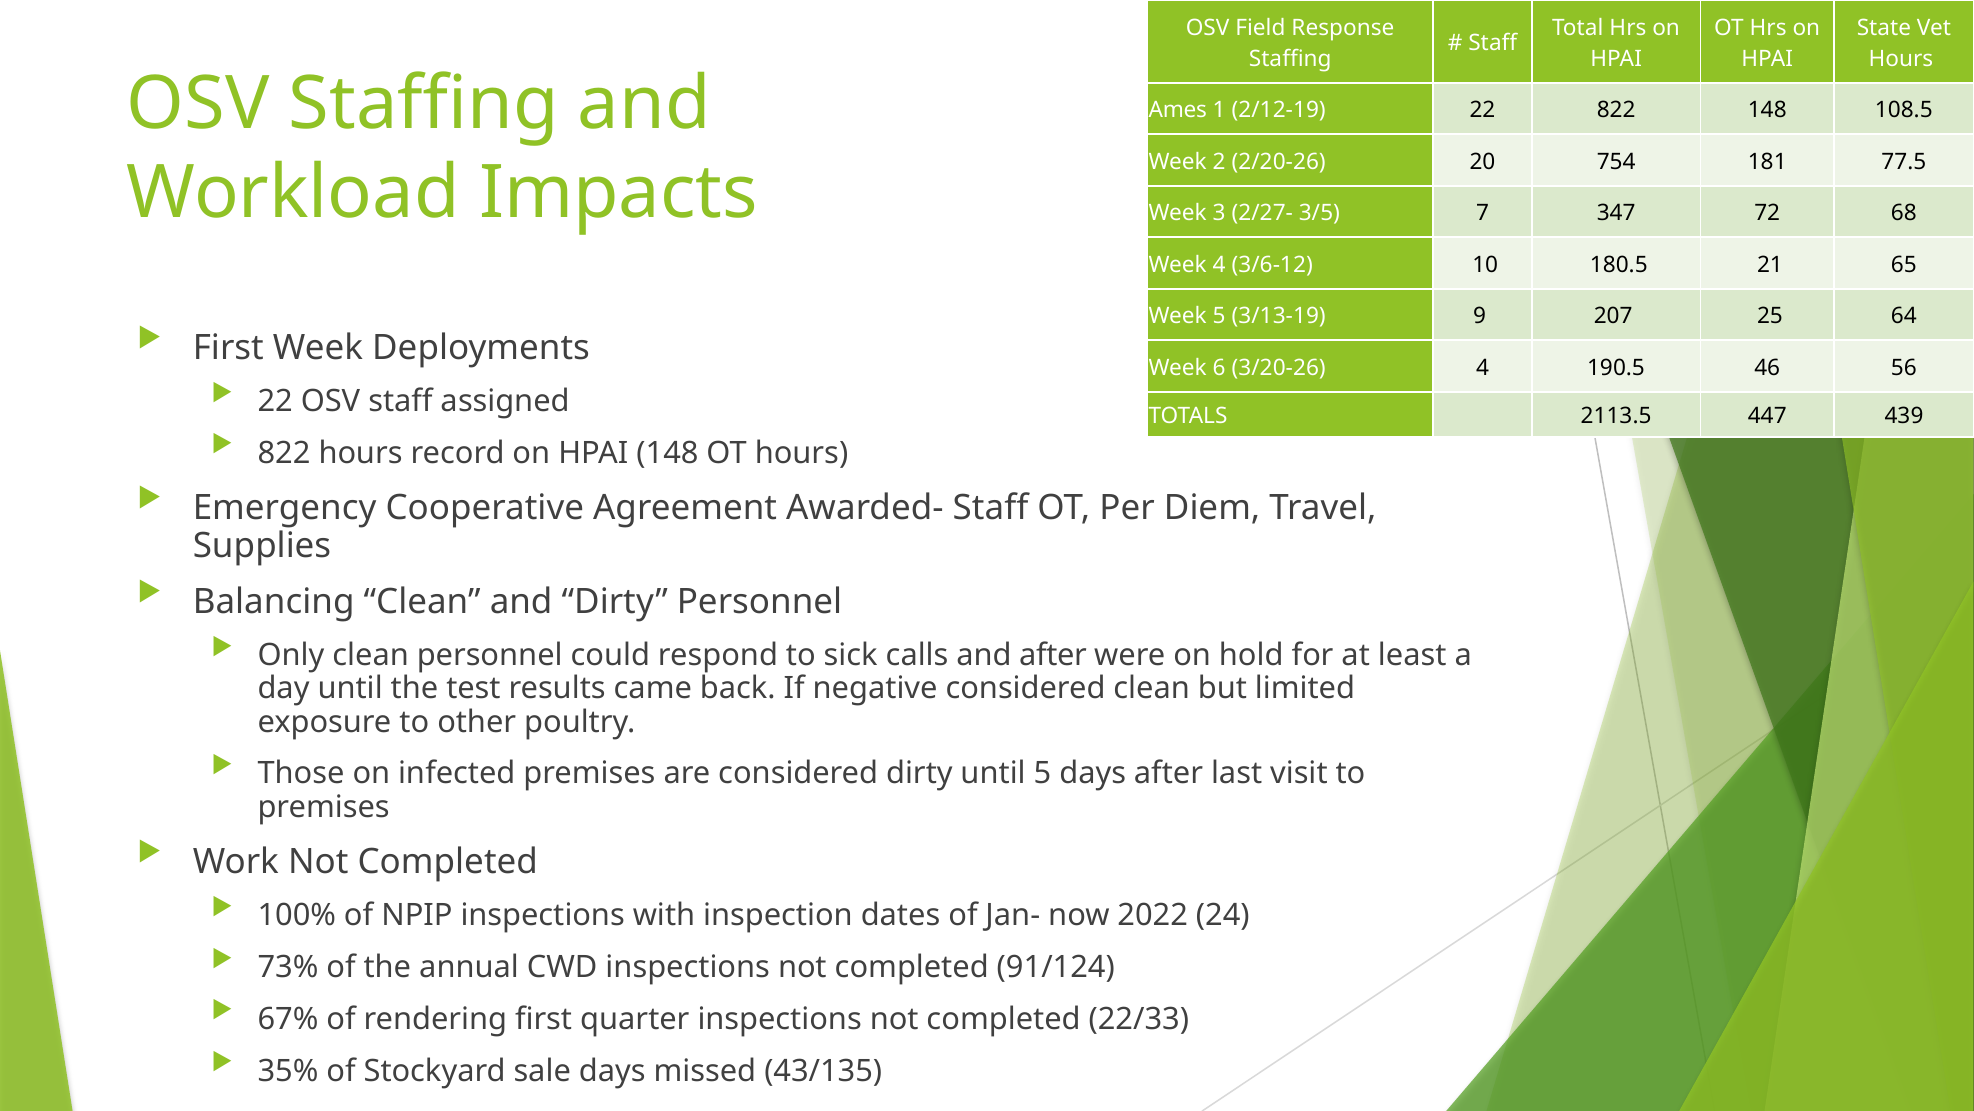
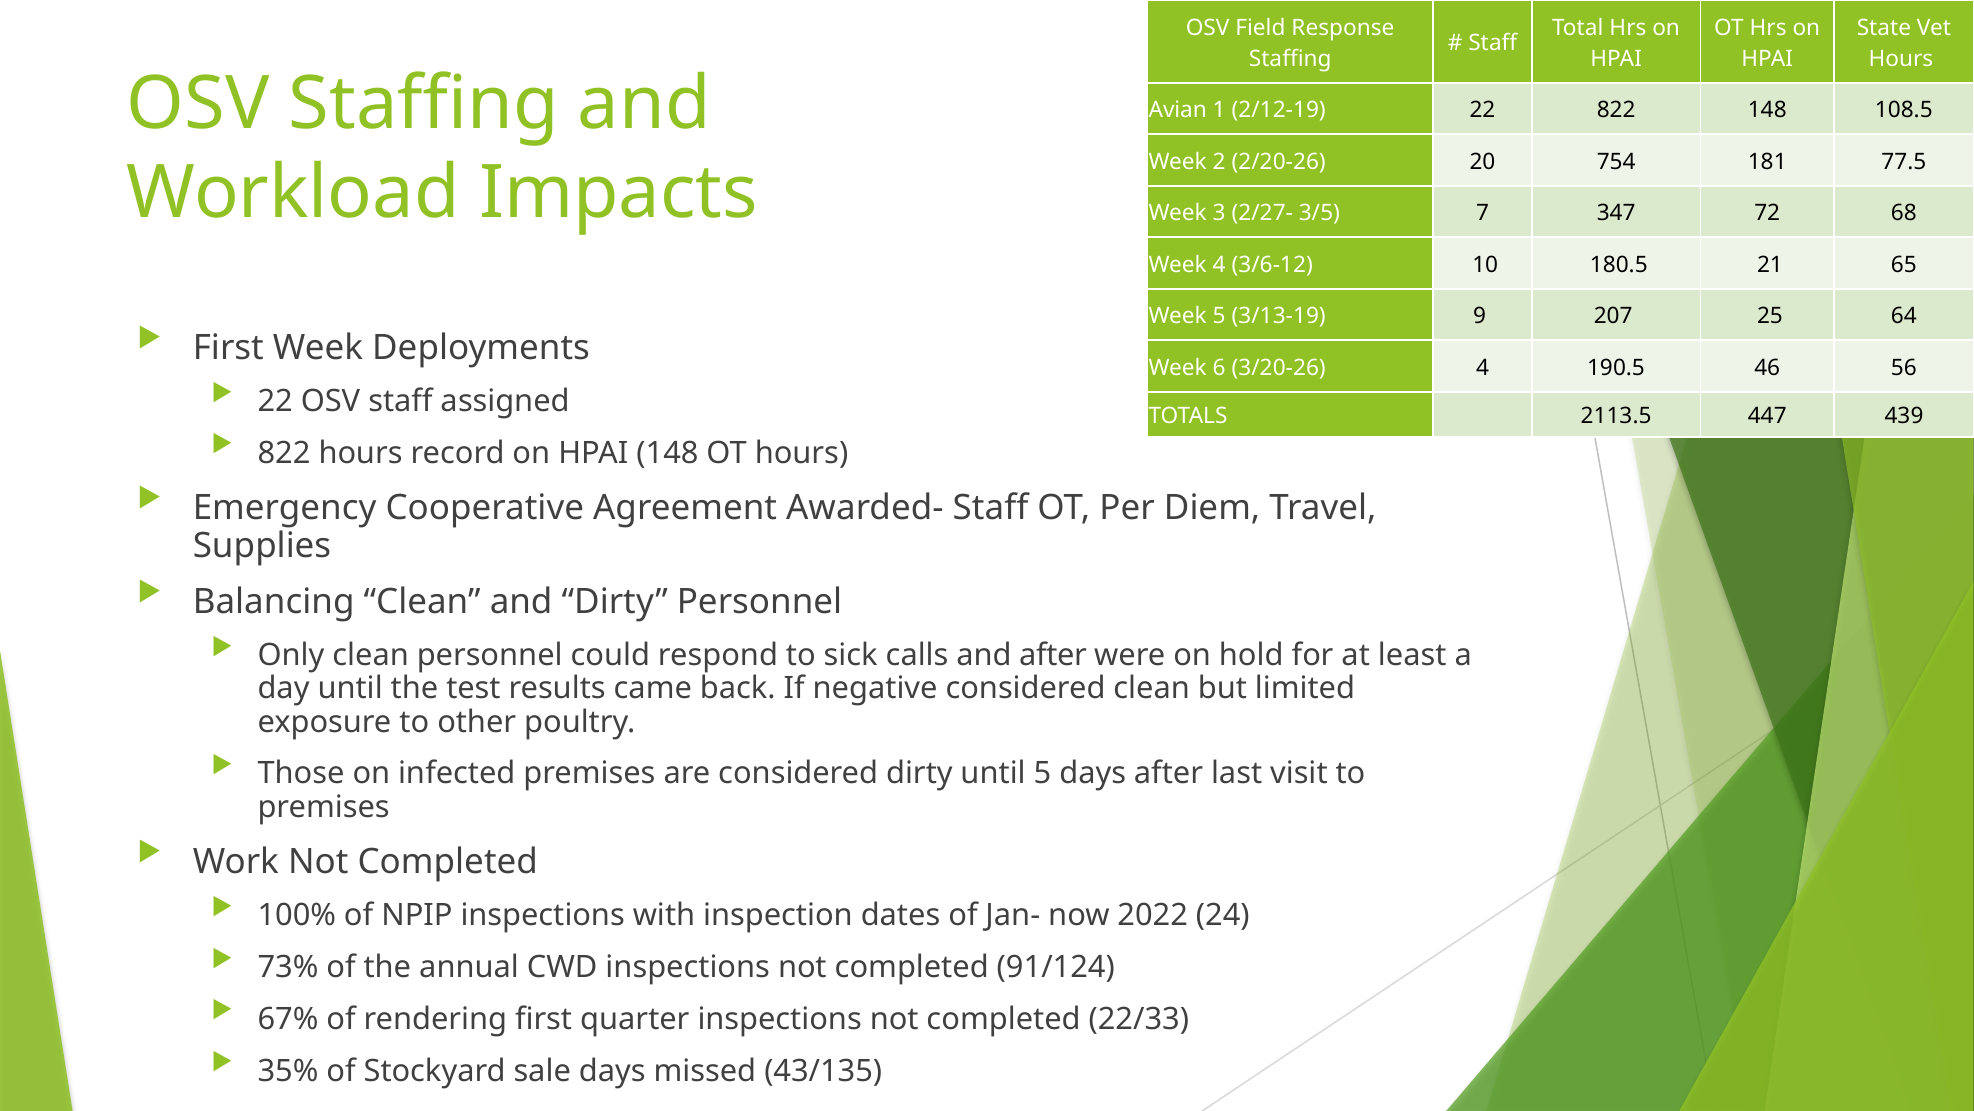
Ames: Ames -> Avian (1178, 110)
